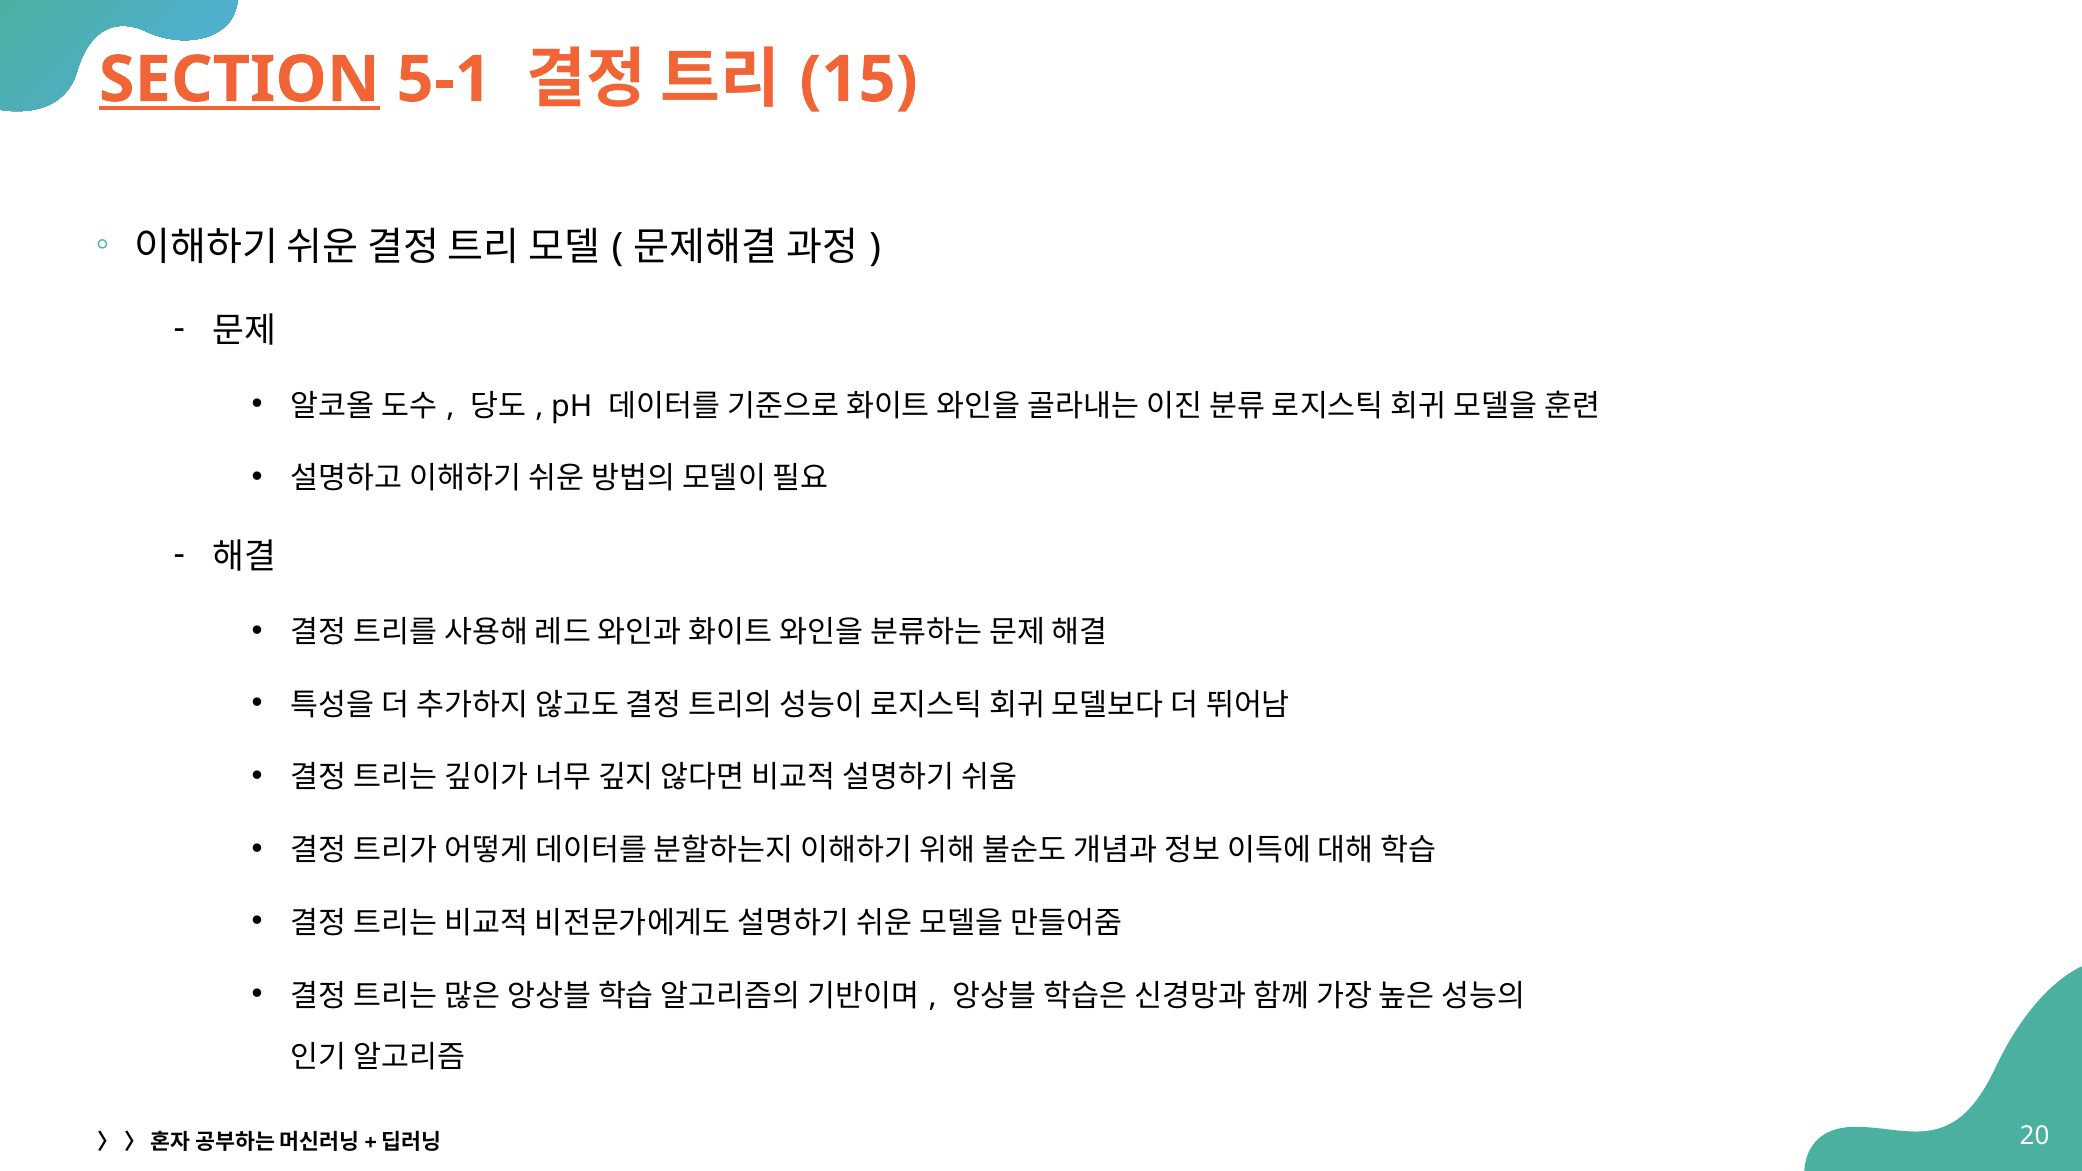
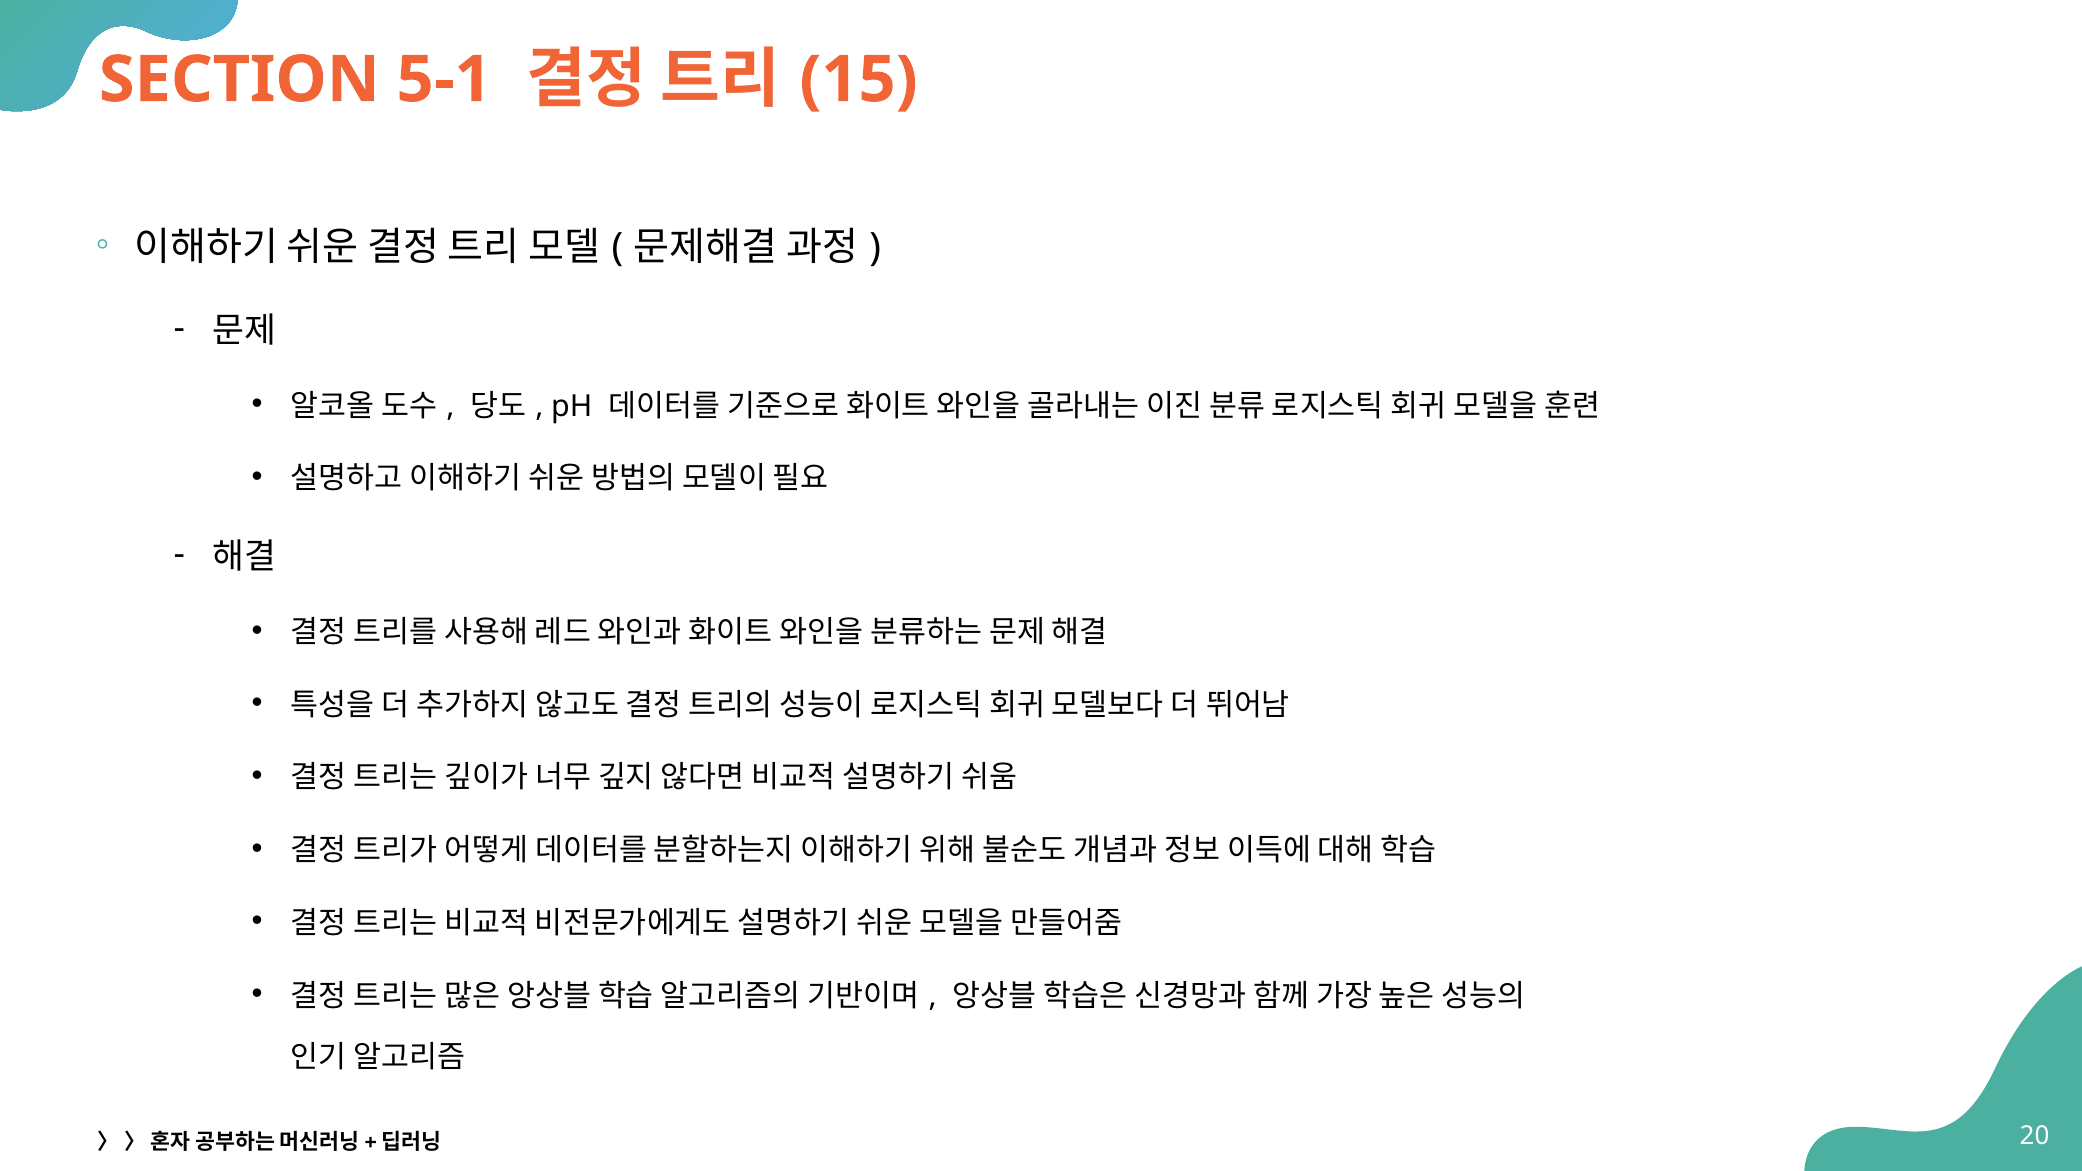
SECTION underline: present -> none (239, 80)
